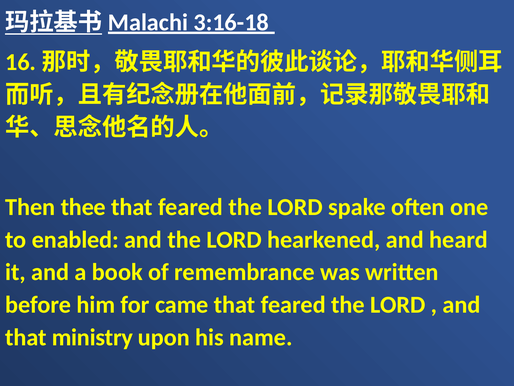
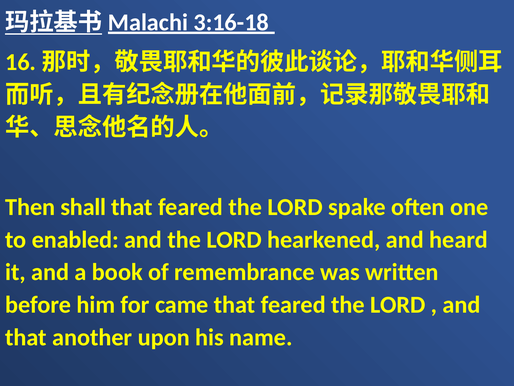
thee: thee -> shall (83, 207)
ministry: ministry -> another (92, 337)
